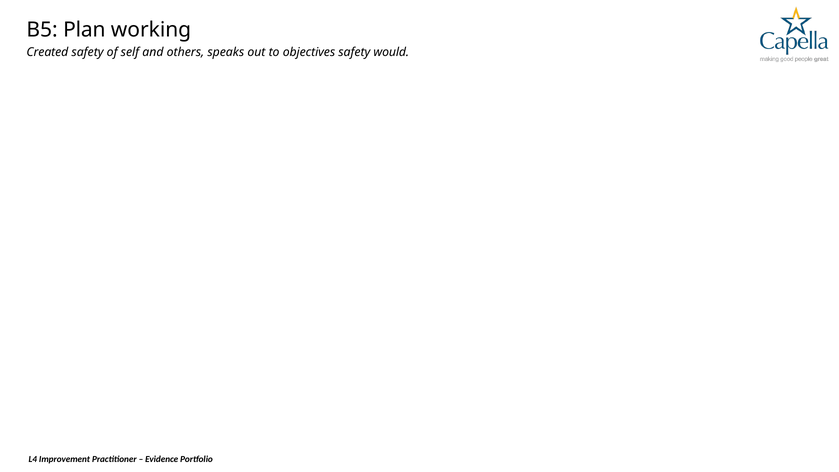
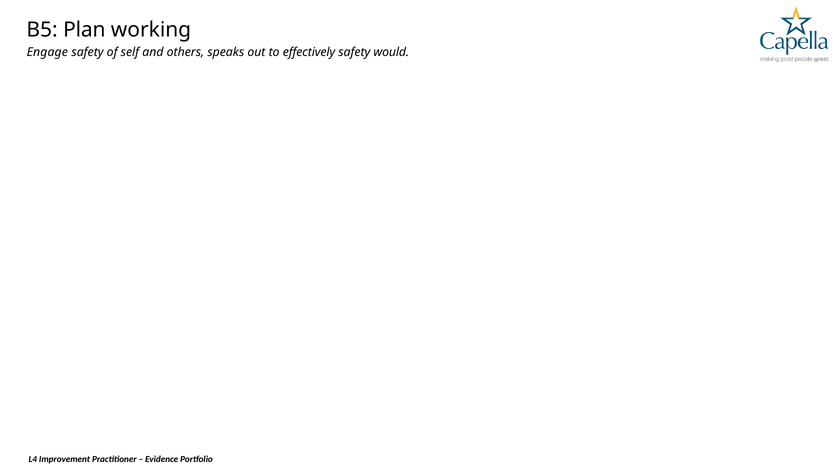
Created: Created -> Engage (47, 52)
objectives: objectives -> effectively (309, 52)
